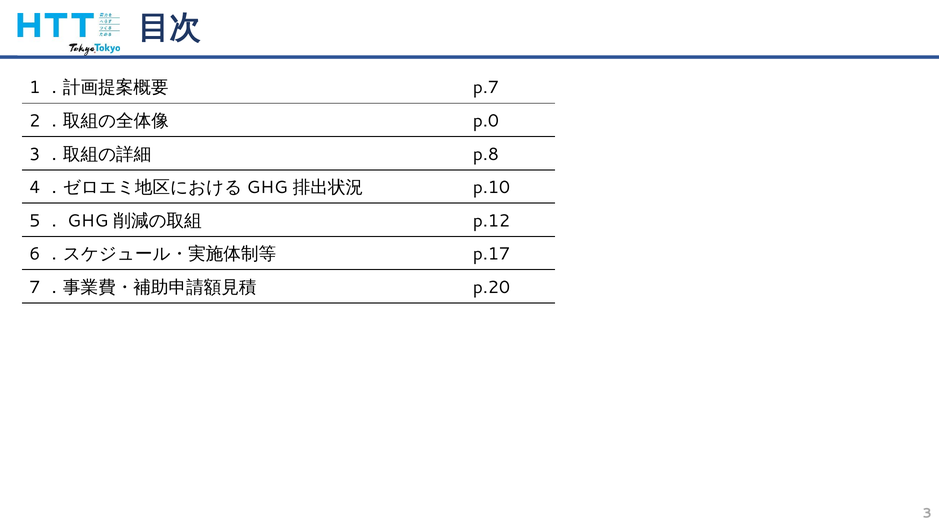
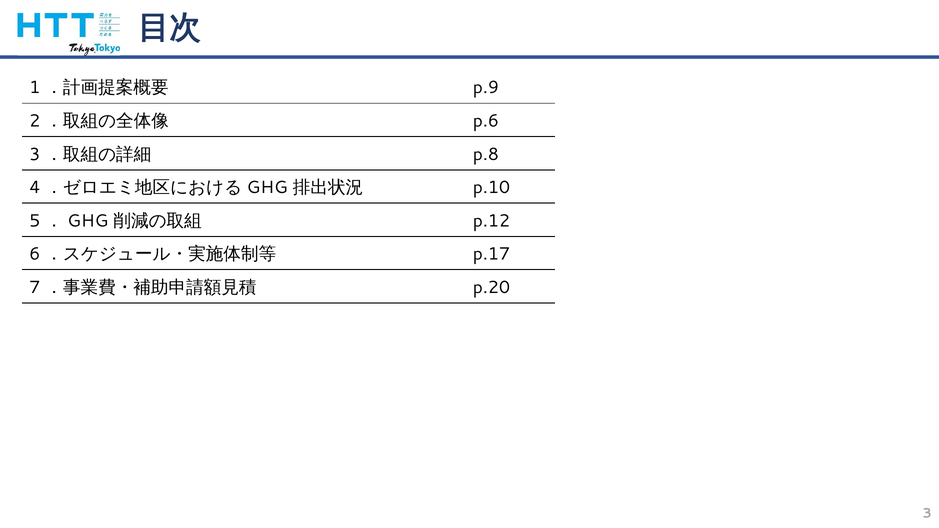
p.7: p.7 -> p.9 (486, 88)
p.0: p.0 -> p.6 (486, 121)
